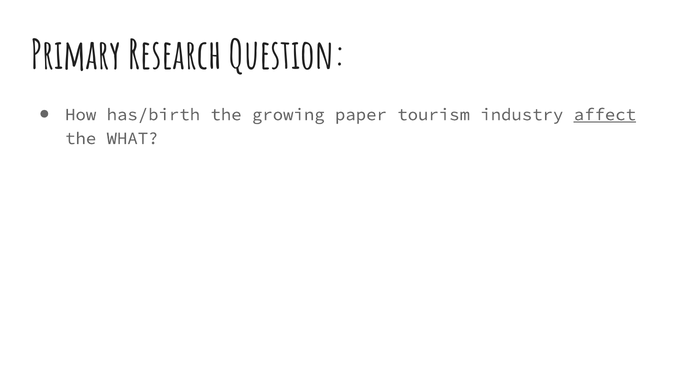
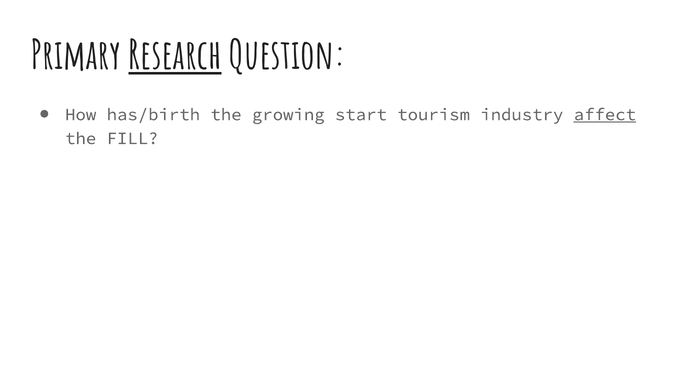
Research underline: none -> present (175, 56)
paper: paper -> start (361, 115)
WHAT: WHAT -> FILL (133, 138)
